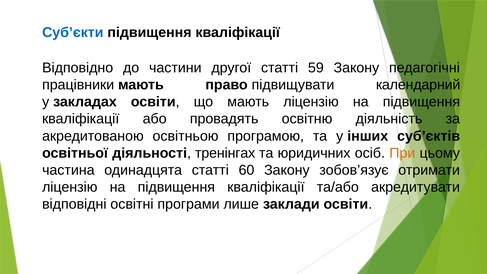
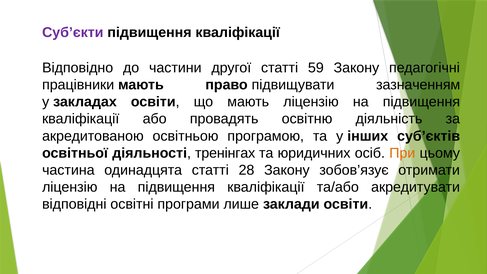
Суб’єкти colour: blue -> purple (73, 32)
календарний: календарний -> зазначенням (418, 85)
60: 60 -> 28 (247, 170)
